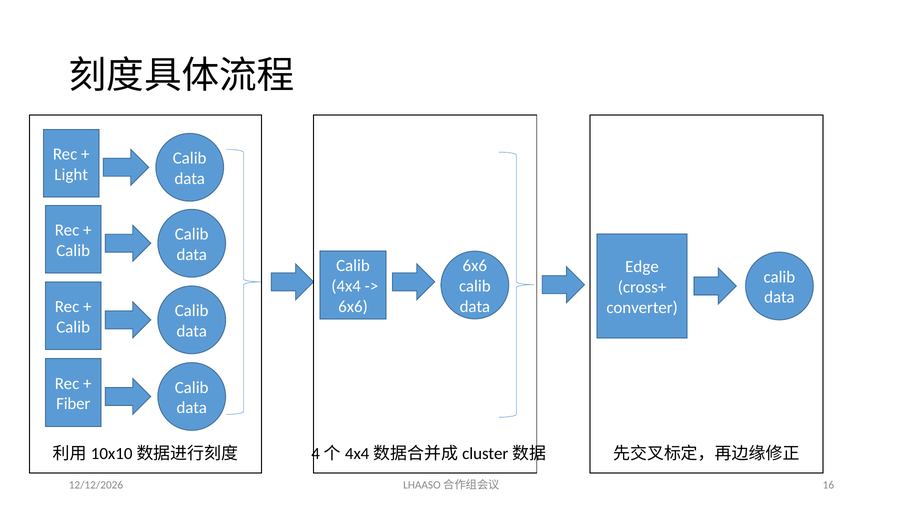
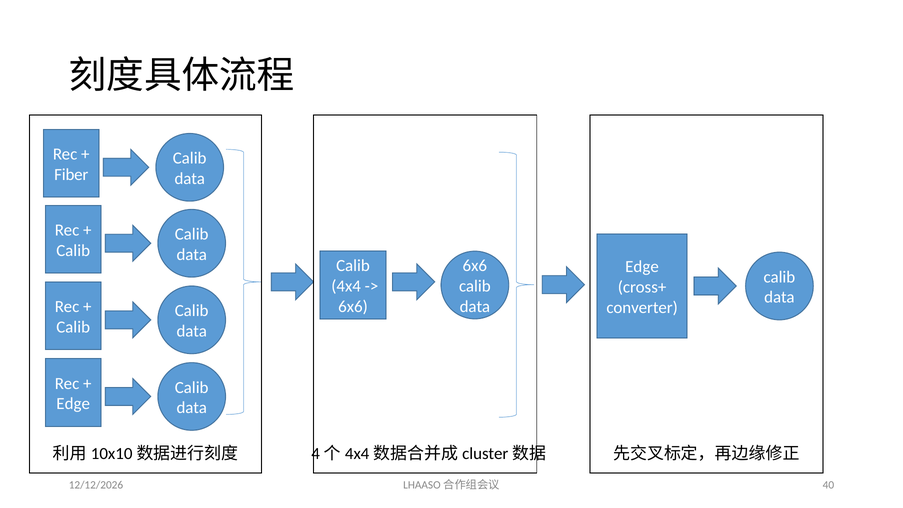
Light: Light -> Fiber (71, 175)
Fiber: Fiber -> Edge (73, 404)
16: 16 -> 40 (828, 485)
